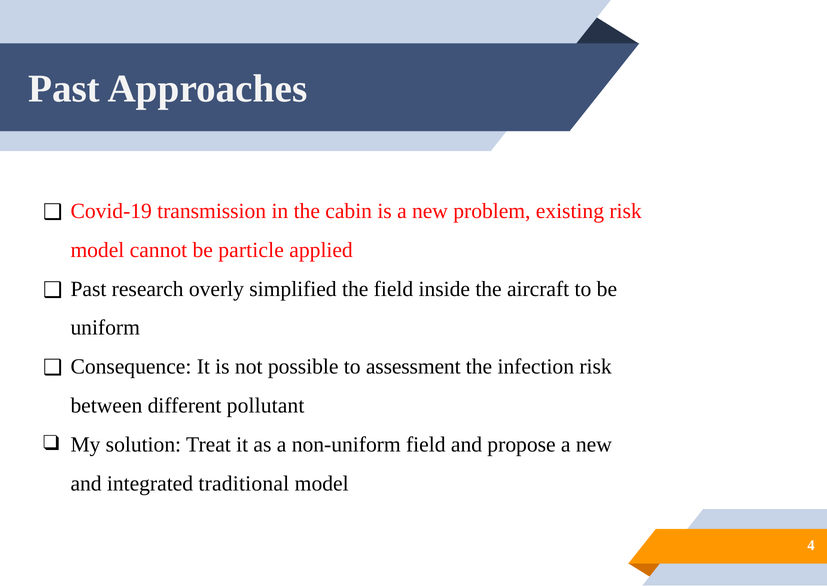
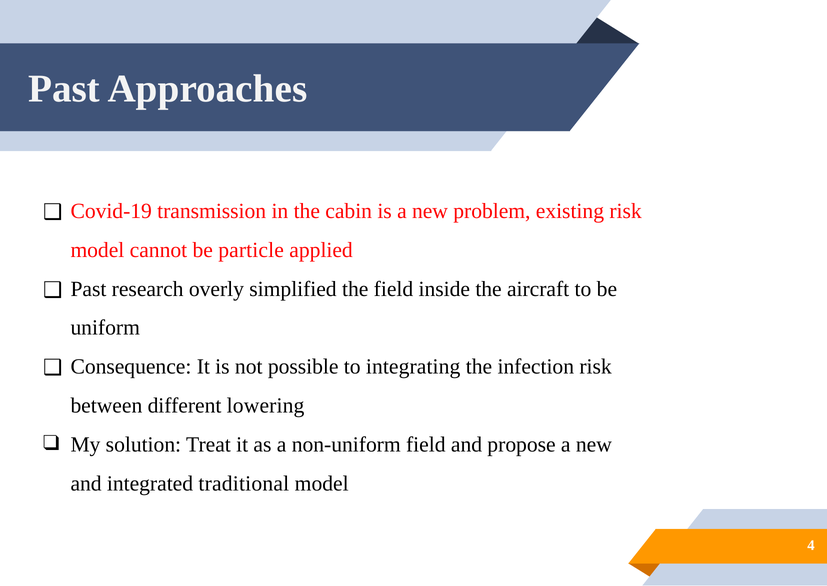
assessment: assessment -> integrating (413, 366)
pollutant: pollutant -> lowering (266, 405)
